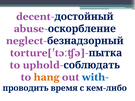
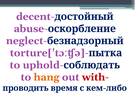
with- colour: blue -> red (95, 77)
